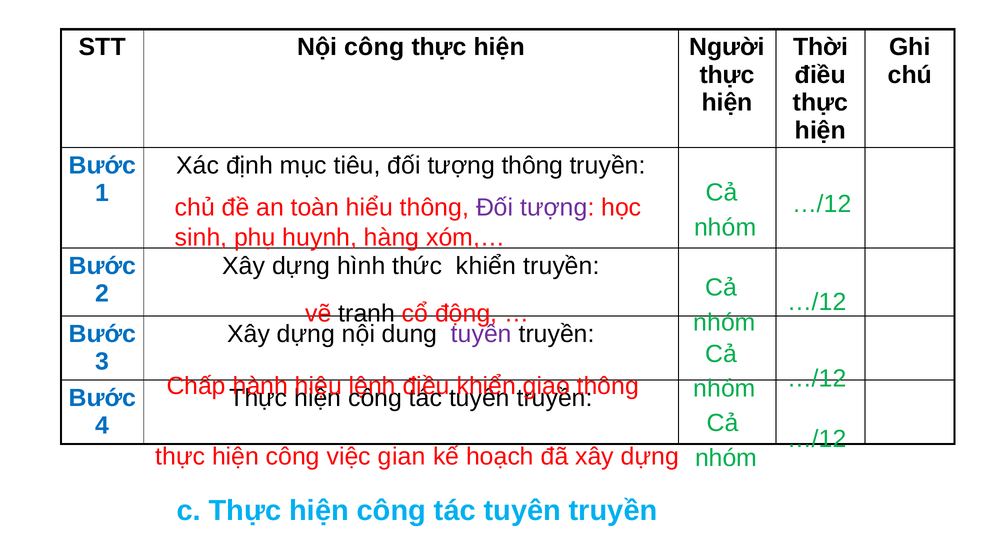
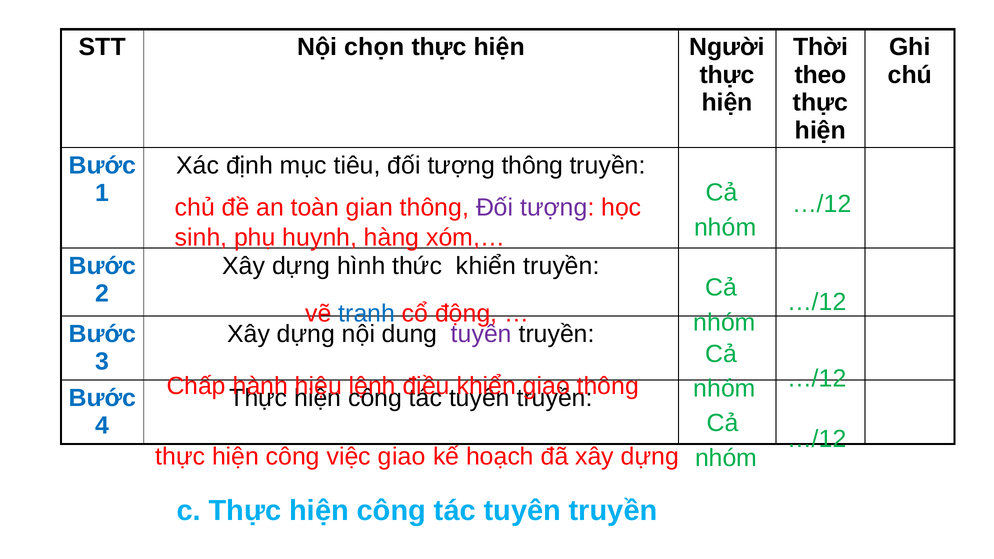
Nội công: công -> chọn (374, 47)
điều: điều -> theo (821, 75)
hiểu: hiểu -> gian (369, 208)
tranh colour: black -> blue (367, 313)
việc gian: gian -> giao (402, 457)
